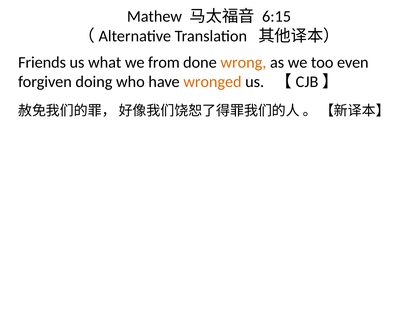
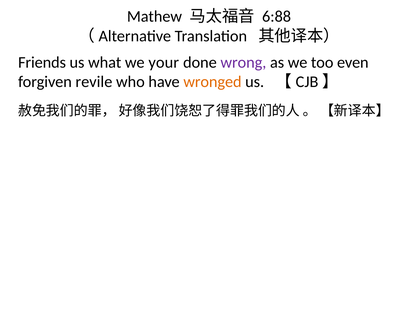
6:15: 6:15 -> 6:88 (277, 16)
from: from -> your (164, 62)
wrong colour: orange -> purple (243, 62)
doing: doing -> revile (94, 82)
